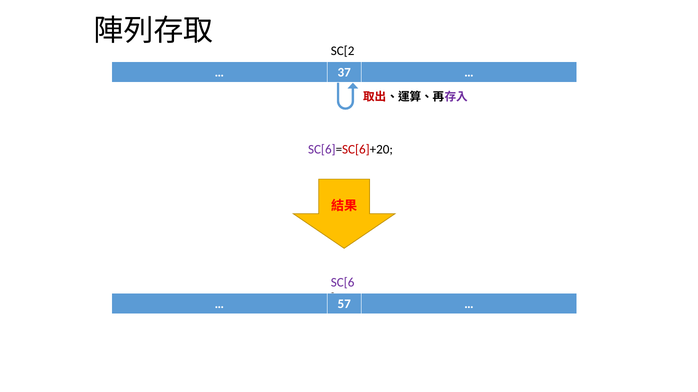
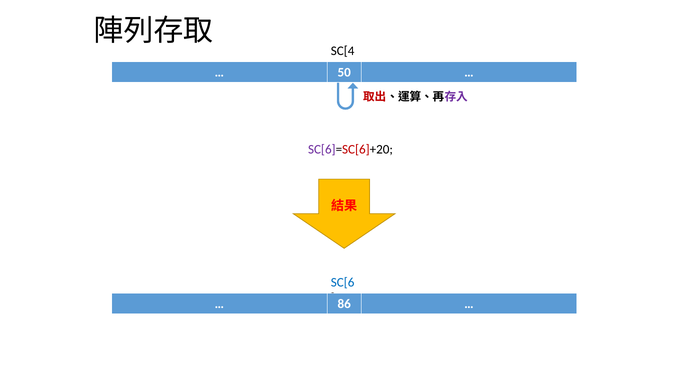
SC[2: SC[2 -> SC[4 (343, 51)
37: 37 -> 50 (344, 72)
SC[6 colour: purple -> blue (343, 283)
57: 57 -> 86 (344, 305)
